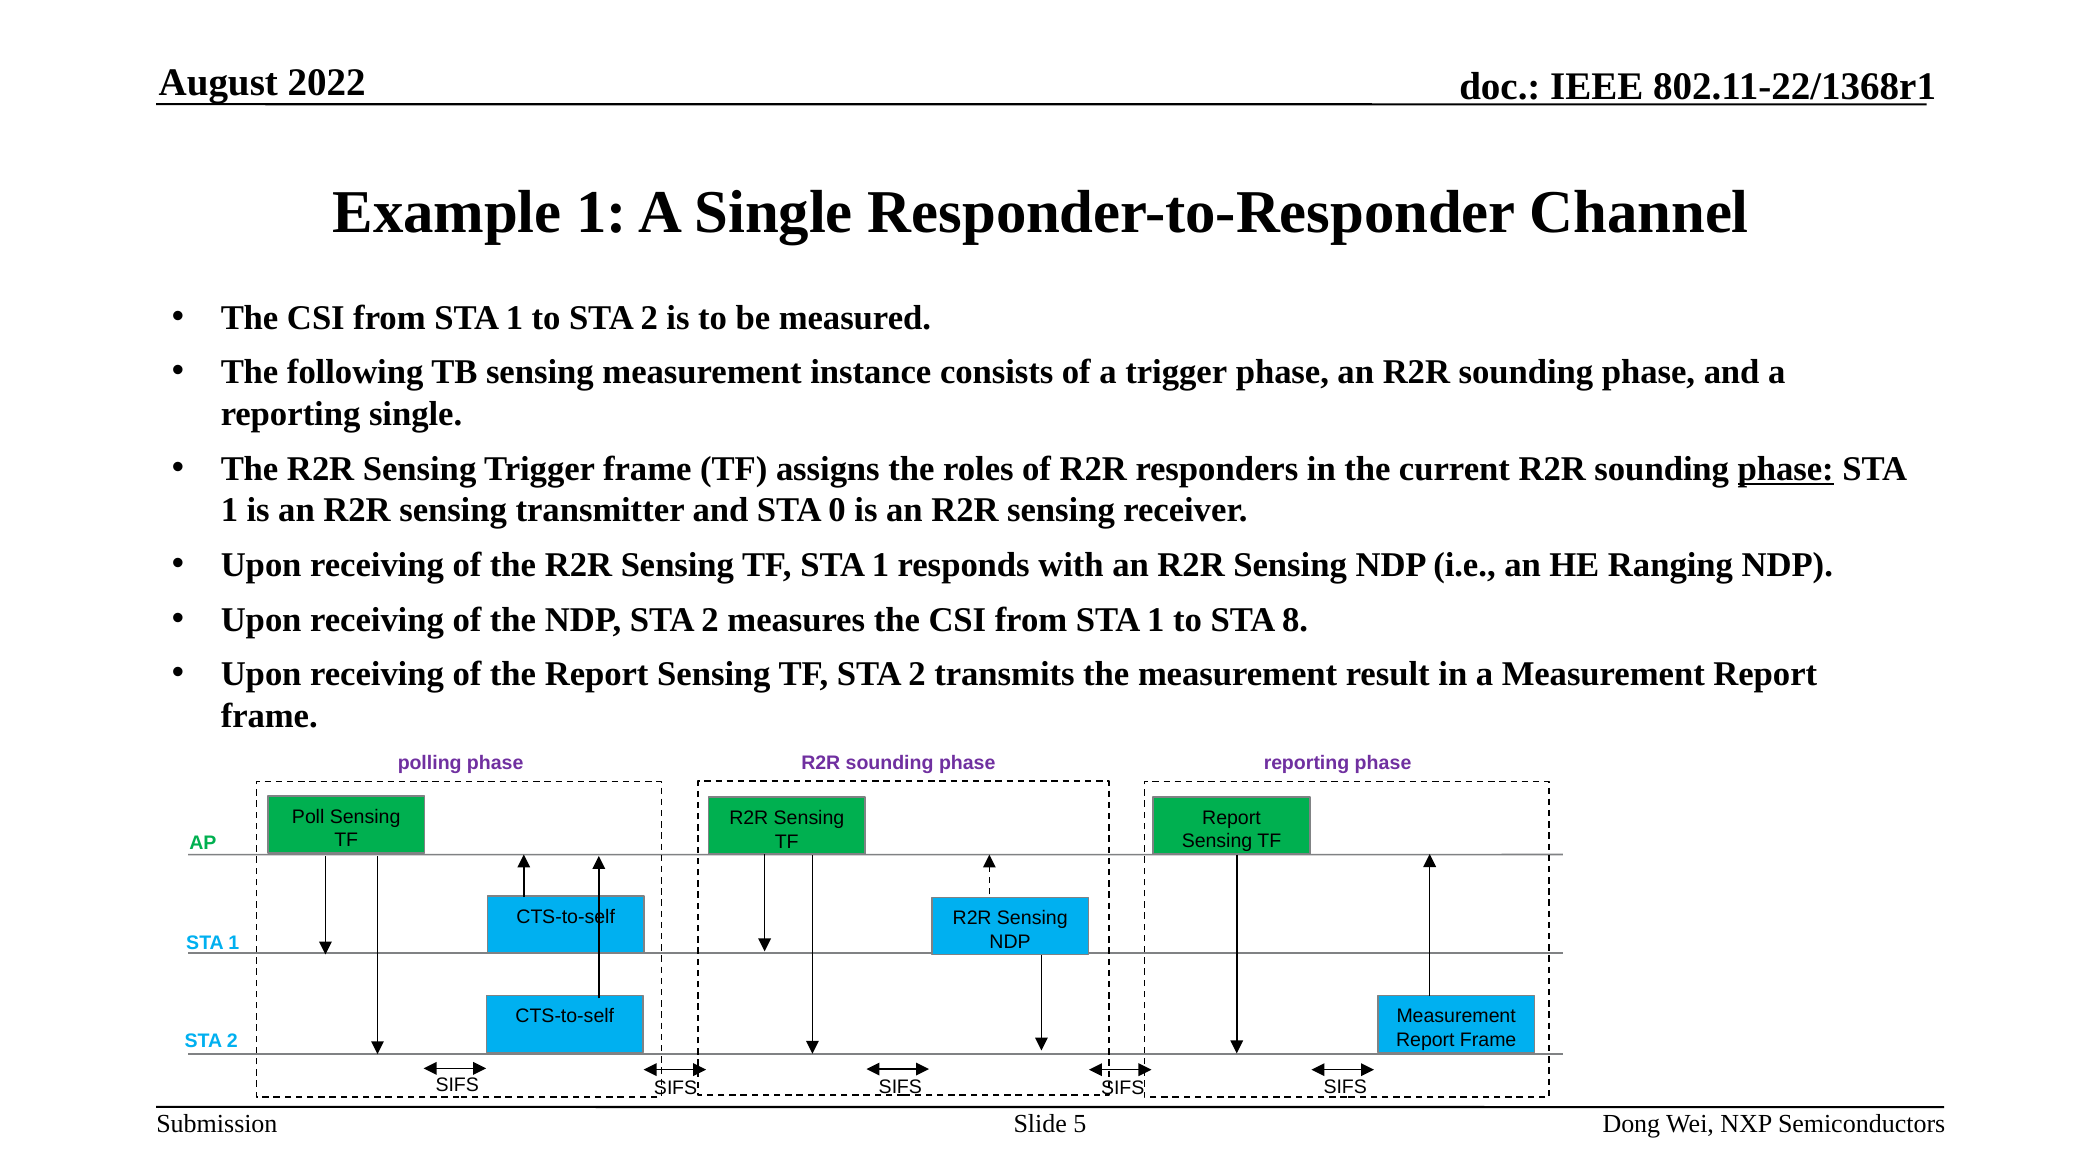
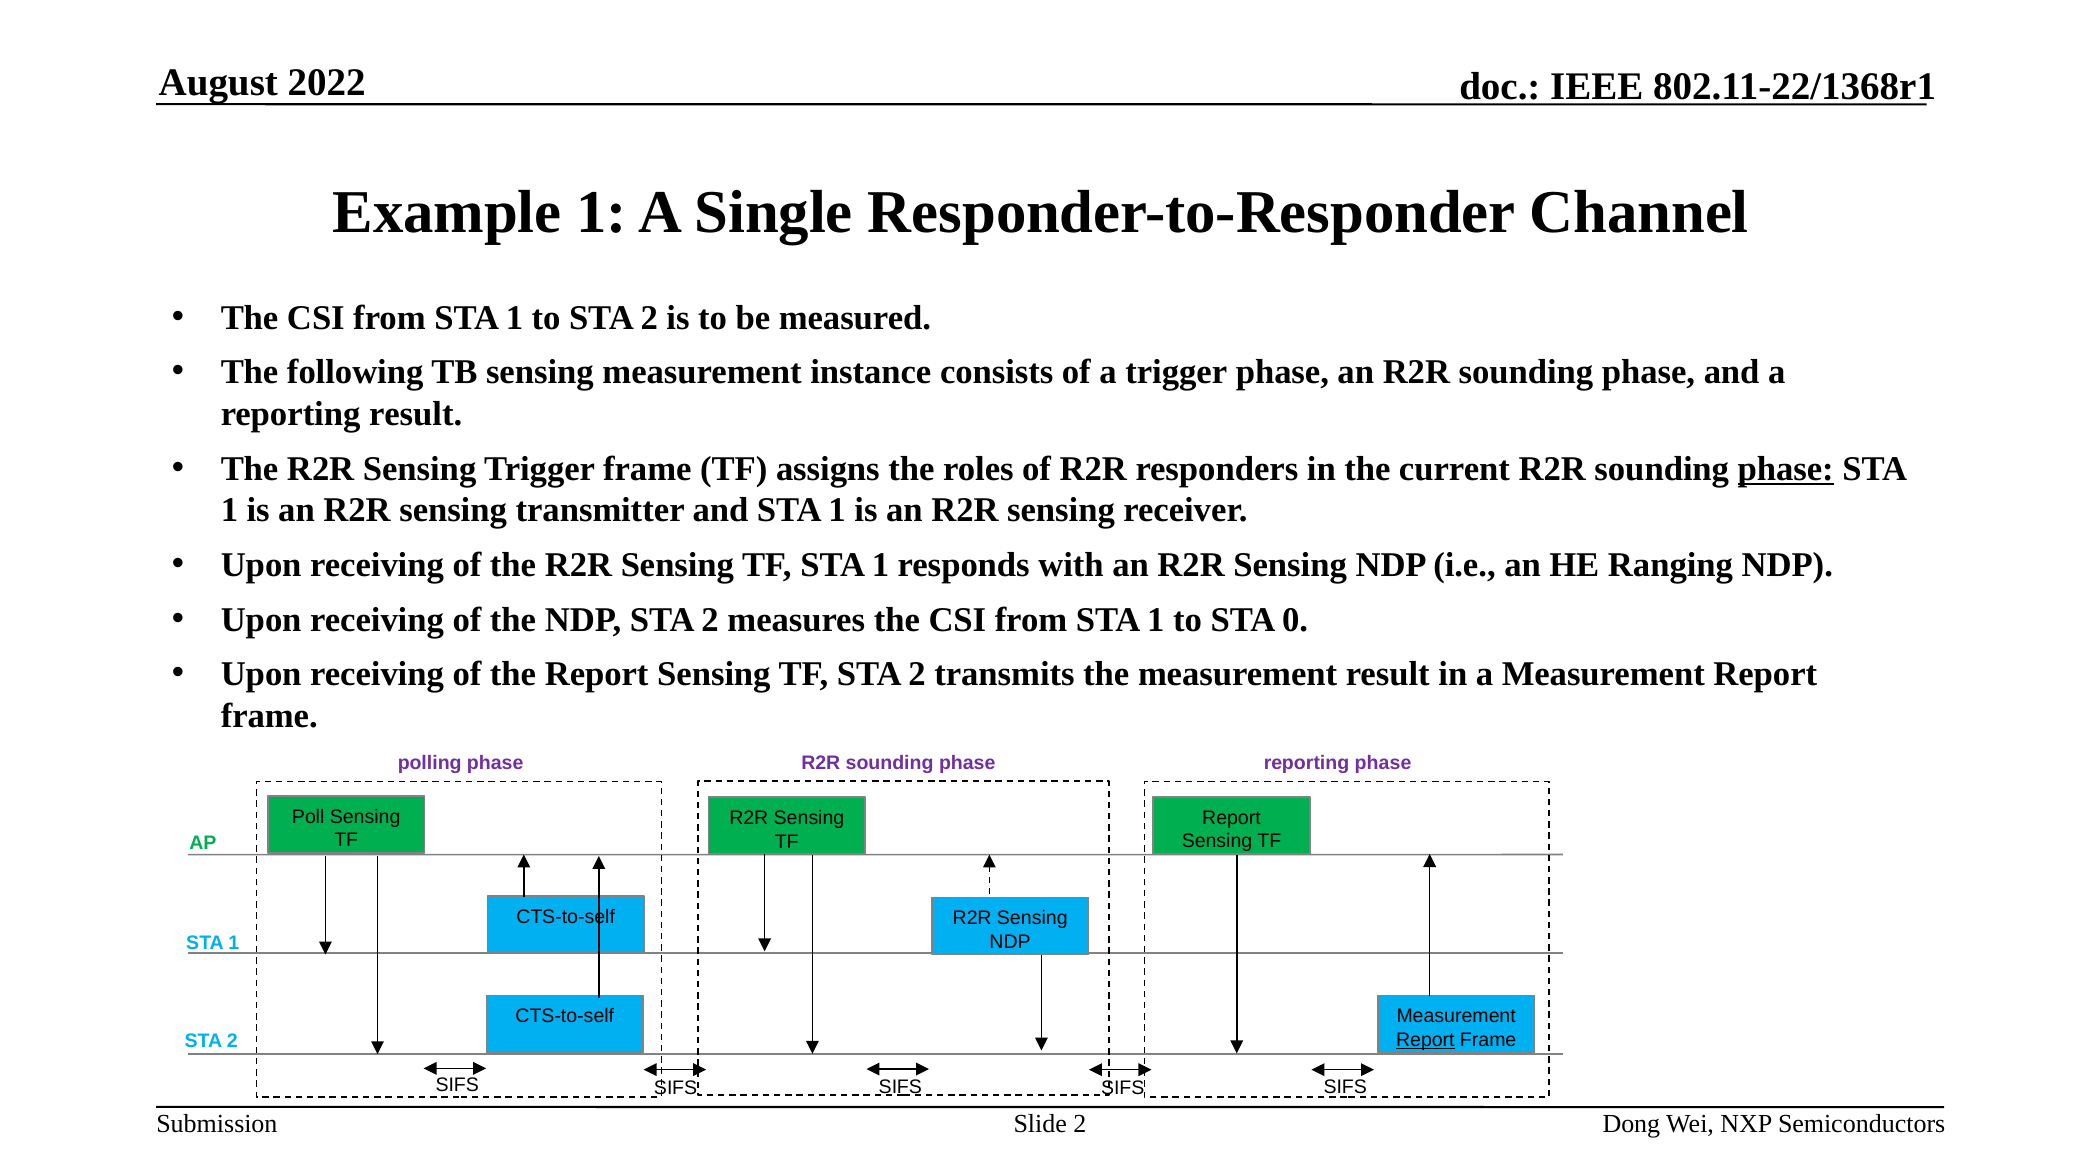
reporting single: single -> result (416, 414)
and STA 0: 0 -> 1 (837, 510)
8: 8 -> 0 (1295, 620)
Report underline: none -> present (1425, 1040)
Slide 5: 5 -> 2 (1080, 1124)
